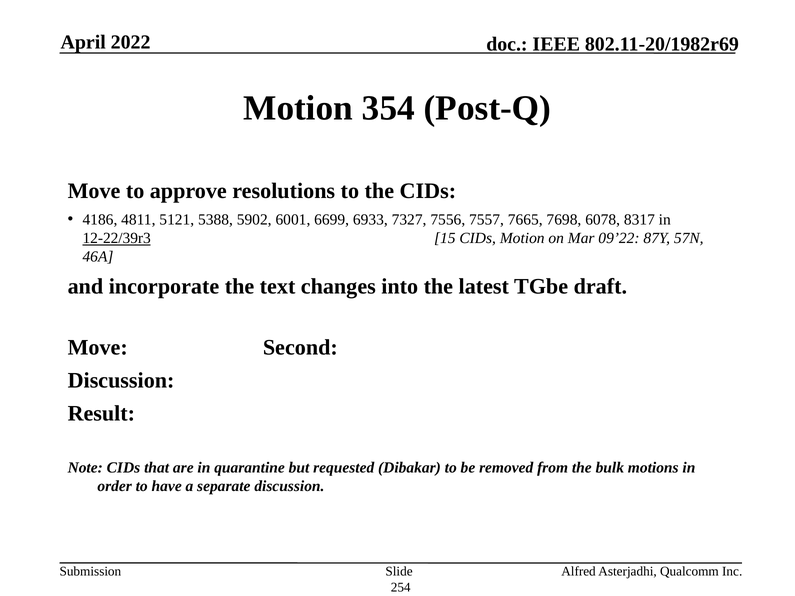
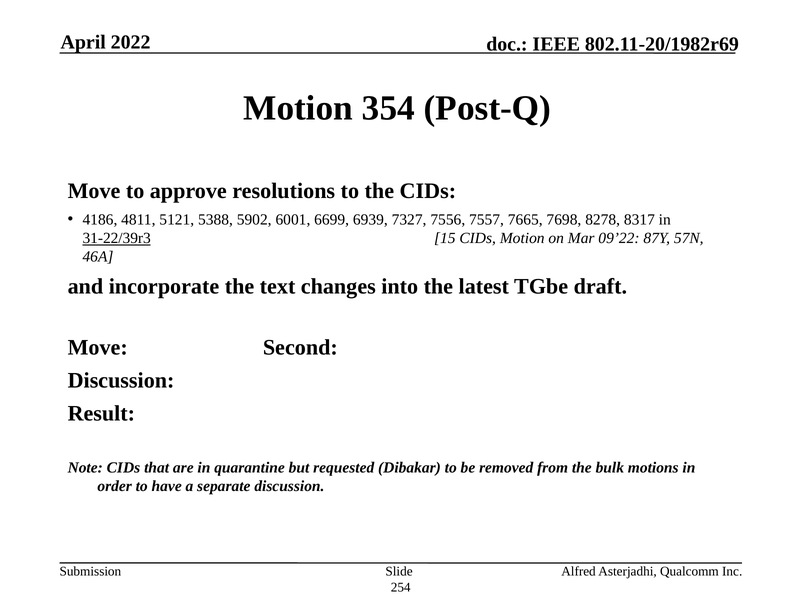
6933: 6933 -> 6939 (370, 220)
6078: 6078 -> 8278 (603, 220)
12-22/39r3: 12-22/39r3 -> 31-22/39r3 (117, 238)
